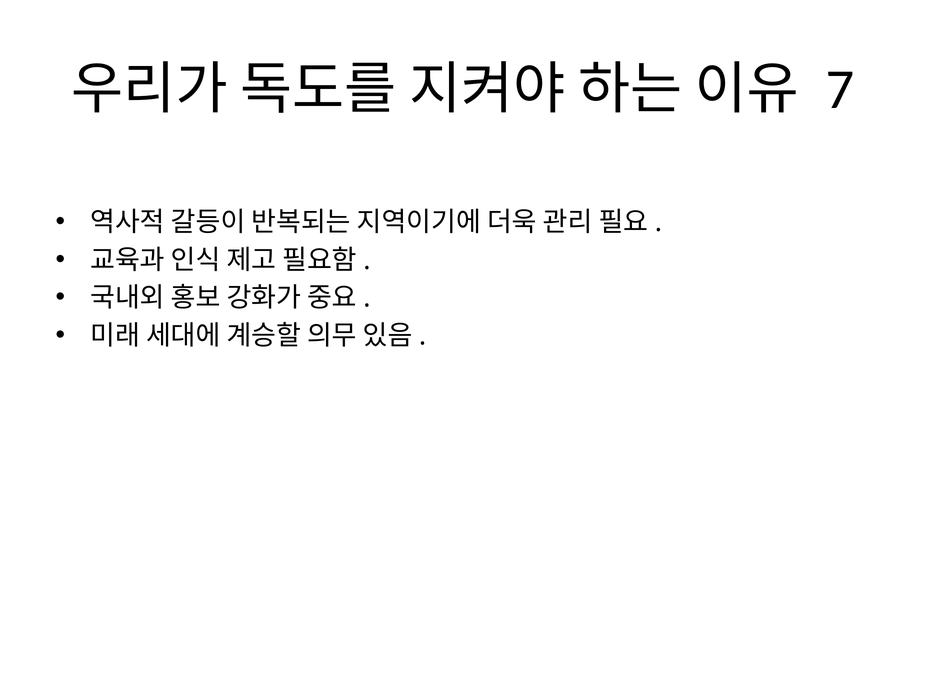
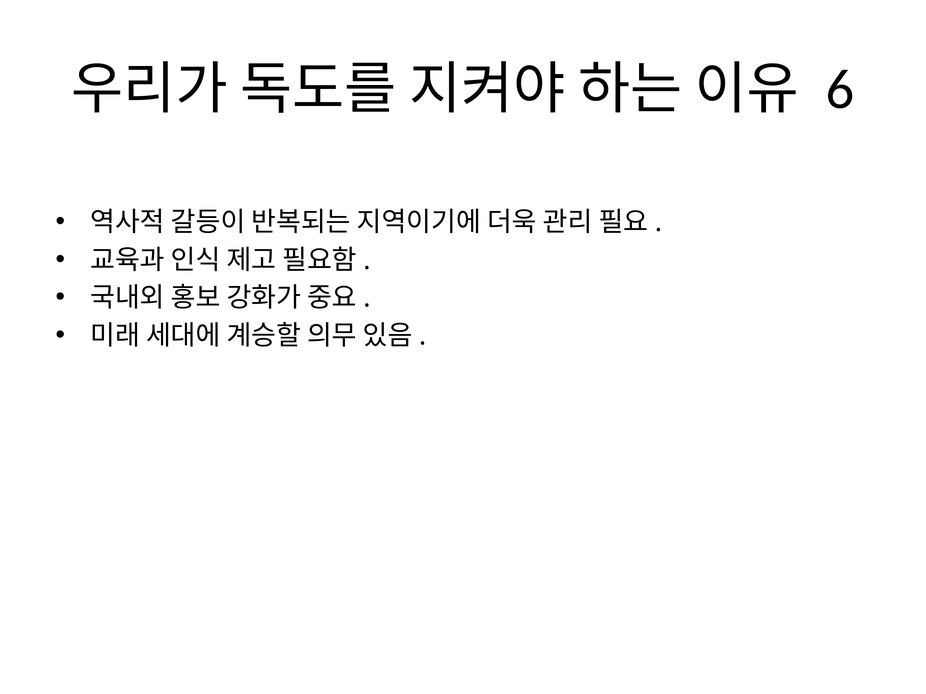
7: 7 -> 6 (840, 90)
